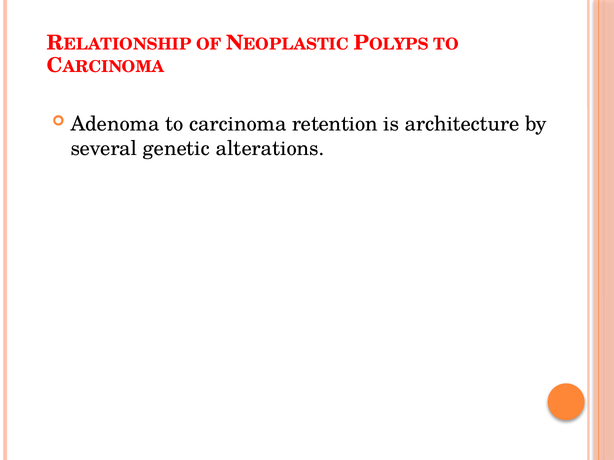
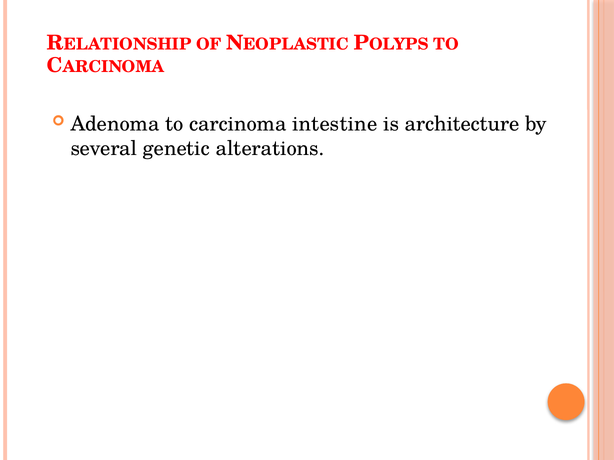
retention: retention -> intestine (335, 124)
